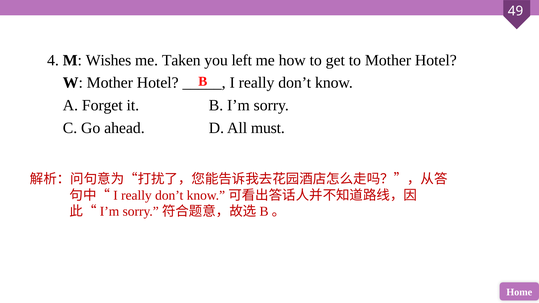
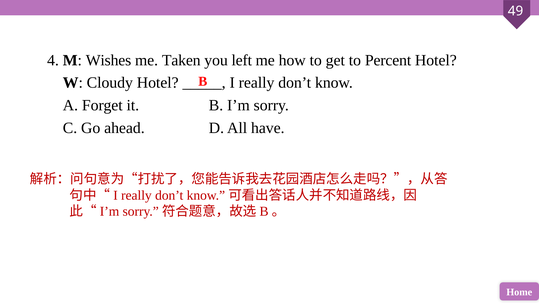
to Mother: Mother -> Percent (388, 60)
W Mother: Mother -> Cloudy (110, 83)
must: must -> have (268, 128)
